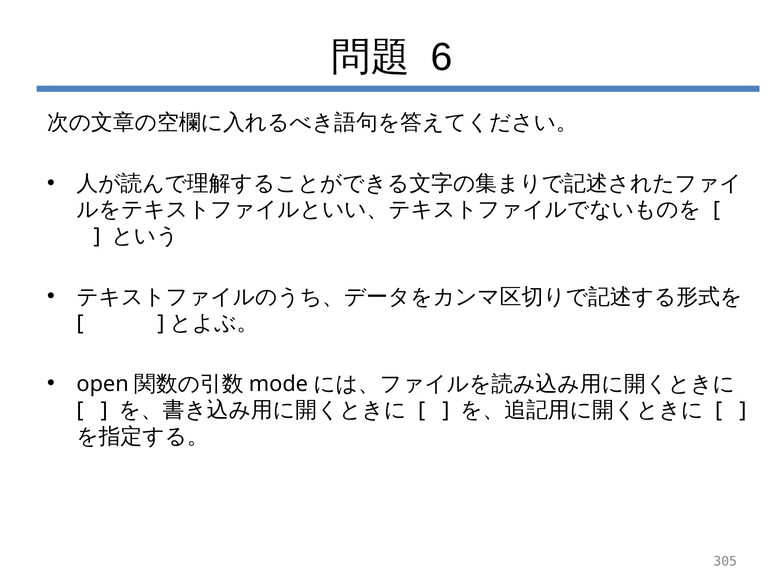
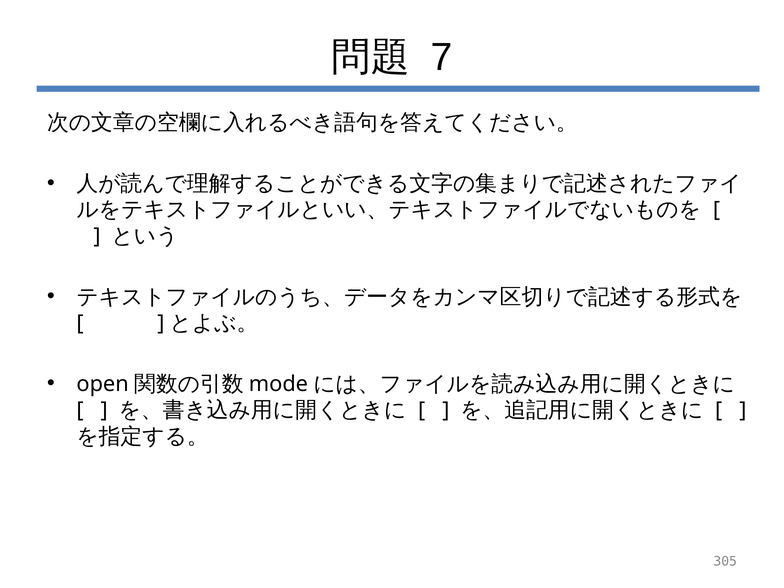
6: 6 -> 7 (442, 57)
